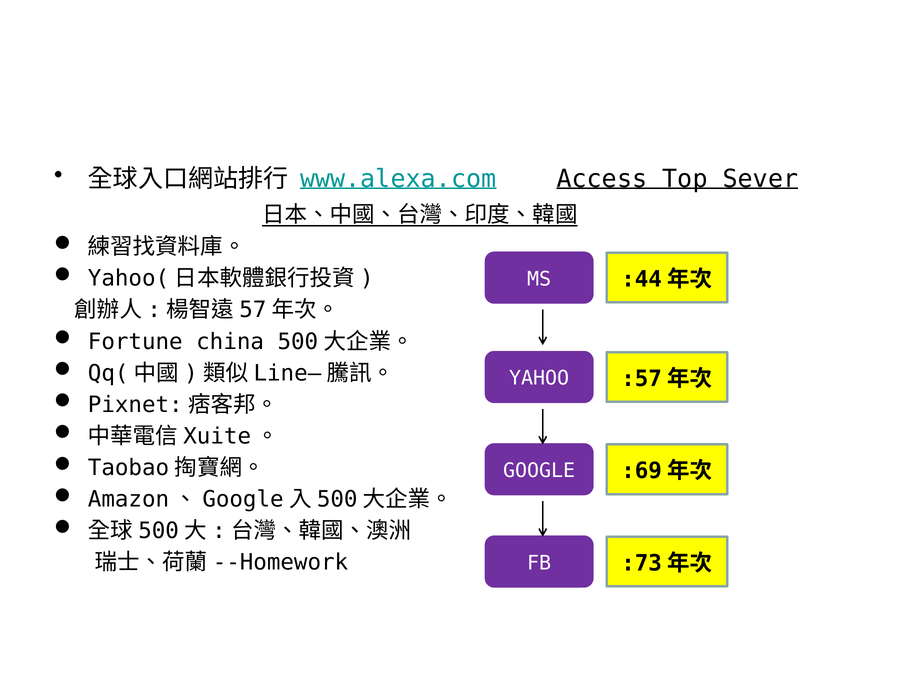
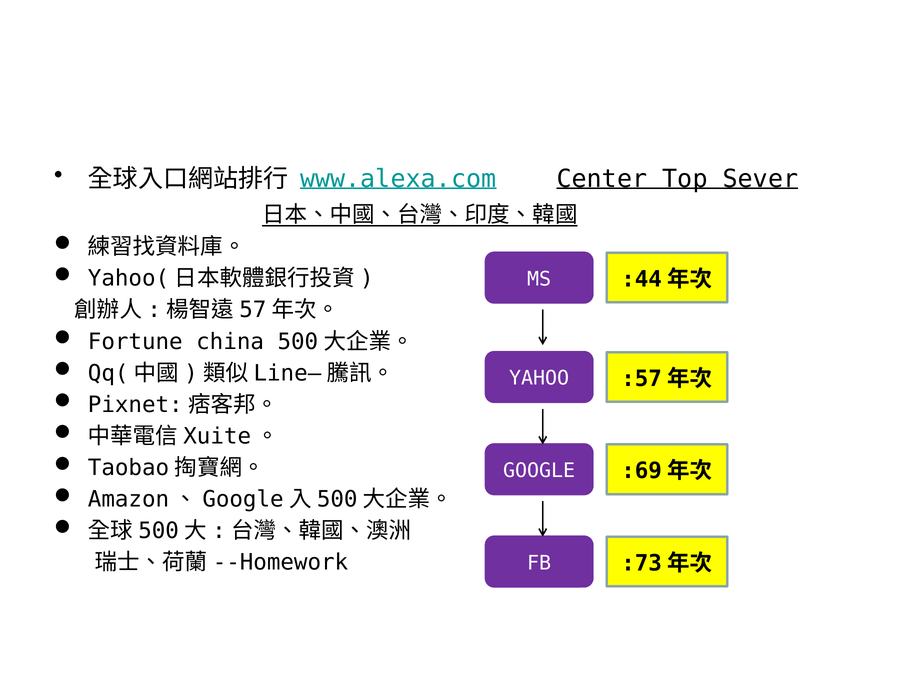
Access: Access -> Center (602, 179)
